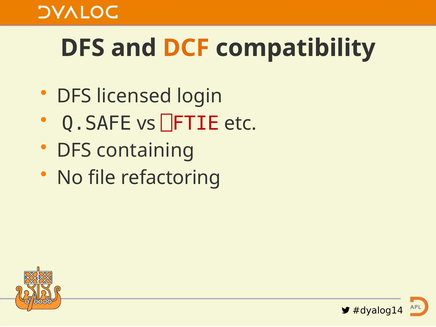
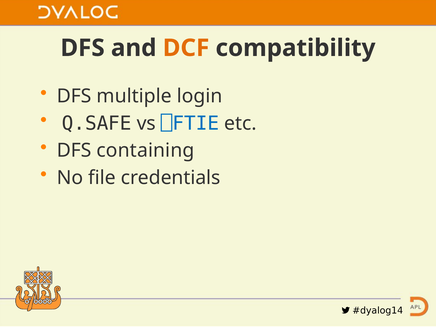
licensed: licensed -> multiple (134, 96)
⎕FTIE colour: red -> blue (190, 123)
refactoring: refactoring -> credentials (171, 178)
